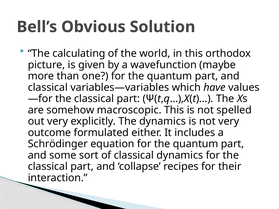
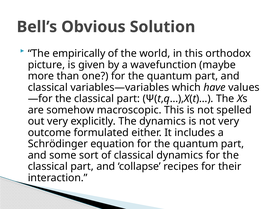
calculating: calculating -> empirically (79, 54)
